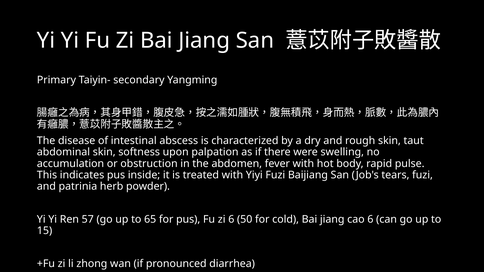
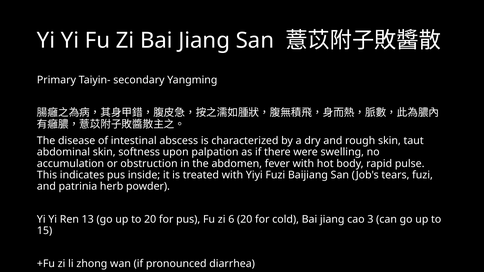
57: 57 -> 13 (88, 219)
to 65: 65 -> 20 (150, 219)
6 50: 50 -> 20 (245, 219)
cao 6: 6 -> 3 (370, 219)
